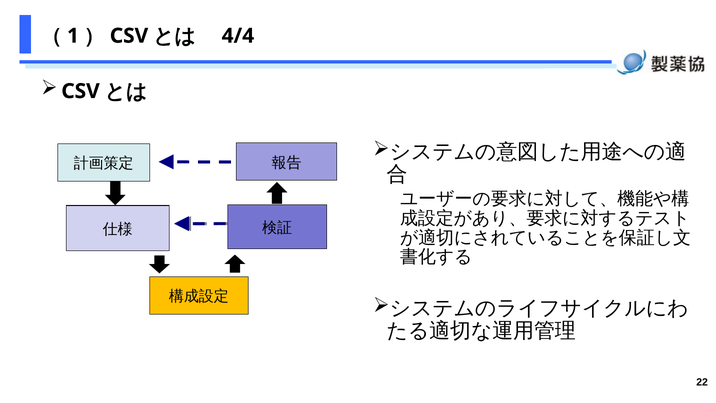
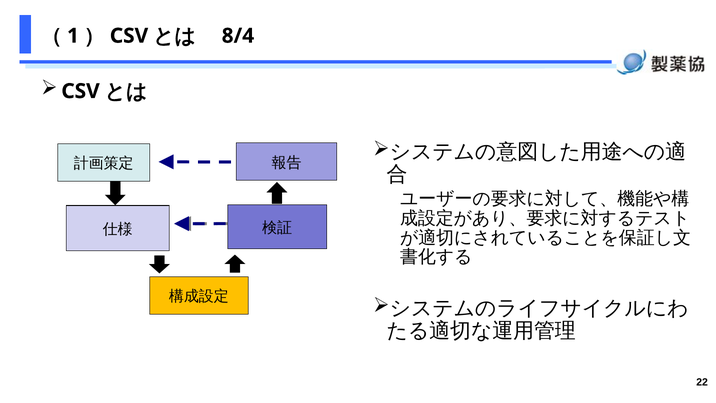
4/4: 4/4 -> 8/4 (238, 36)
